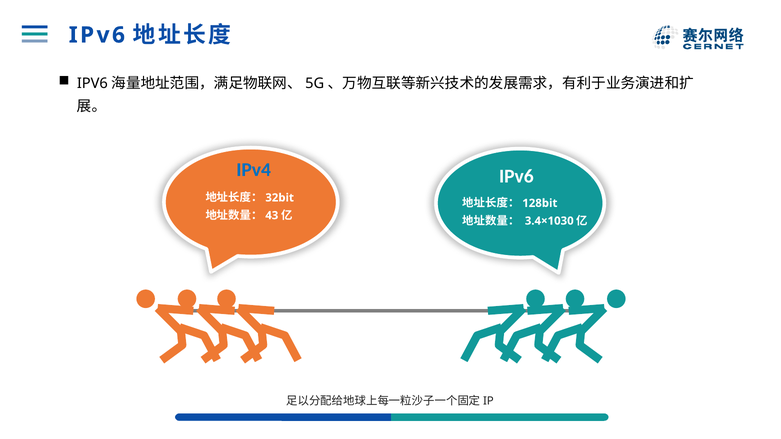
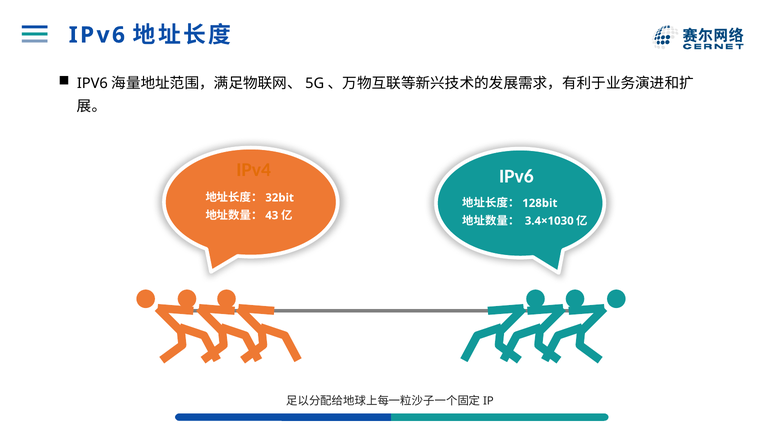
IPv4 colour: blue -> orange (254, 170)
